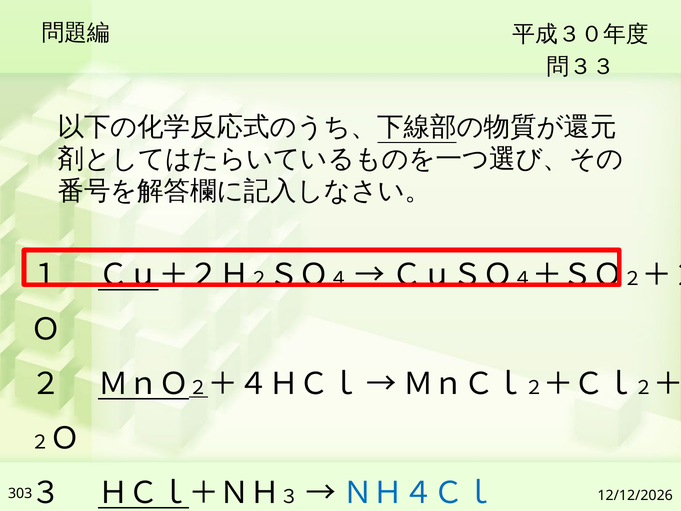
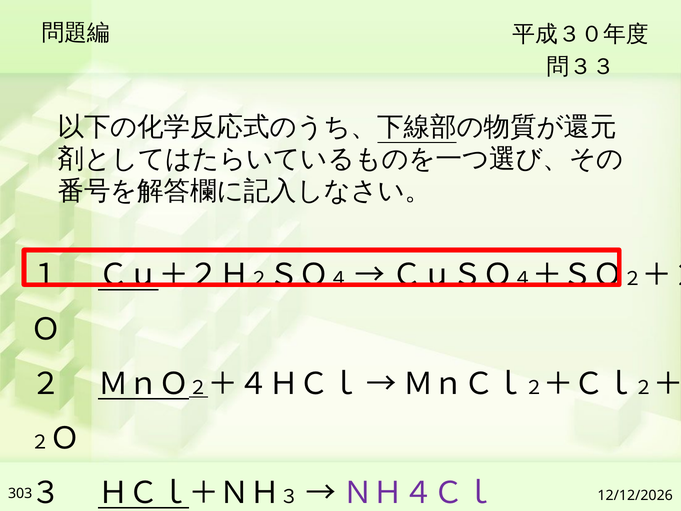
ＮＨ４Ｃｌ colour: blue -> purple (418, 493)
